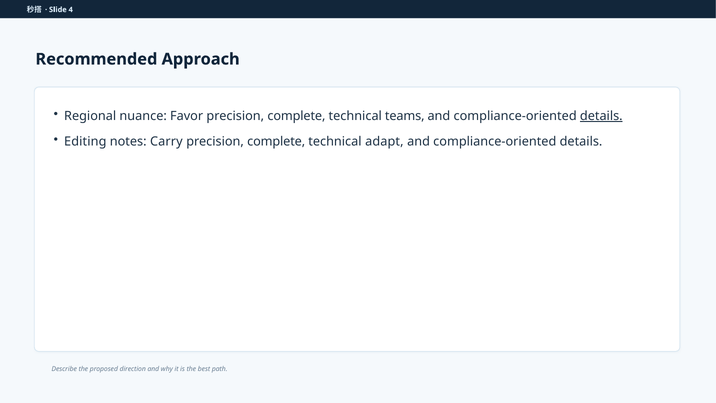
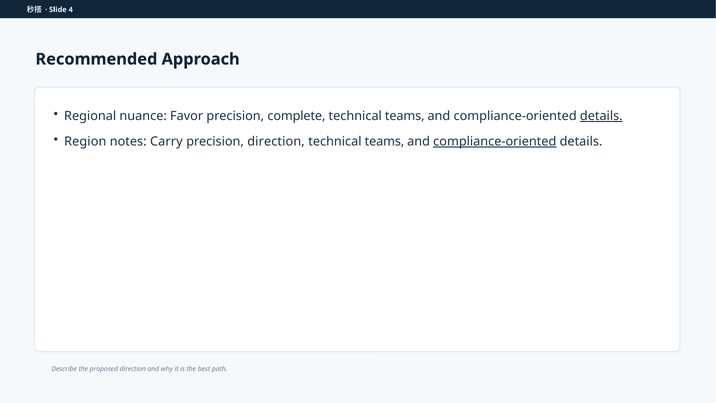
Editing: Editing -> Region (85, 142)
complete: complete -> direction (276, 142)
adapt: adapt -> teams (384, 142)
compliance-oriented underline: none -> present (495, 142)
